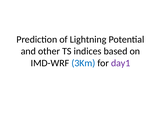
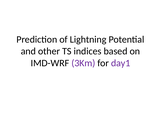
3Km colour: blue -> purple (83, 63)
